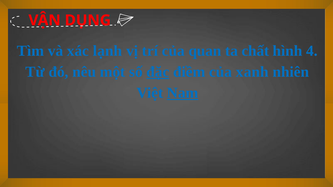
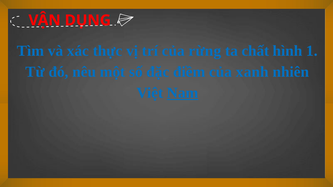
lạnh: lạnh -> thực (108, 51)
quan: quan -> rừng (205, 51)
4: 4 -> 1 (312, 51)
đặc underline: present -> none (158, 72)
